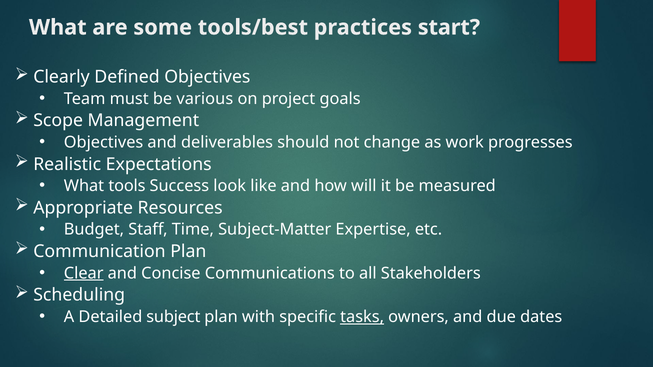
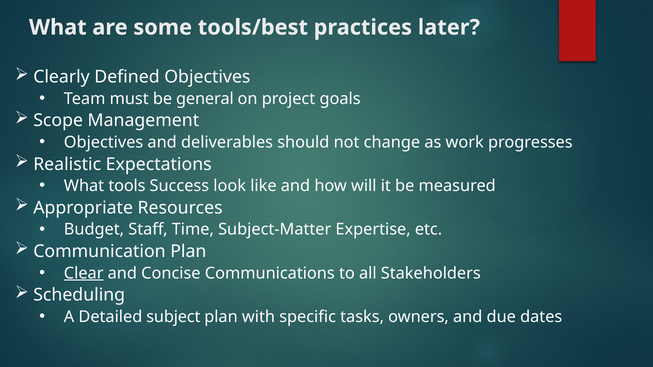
start: start -> later (449, 27)
various: various -> general (205, 99)
tasks underline: present -> none (362, 317)
